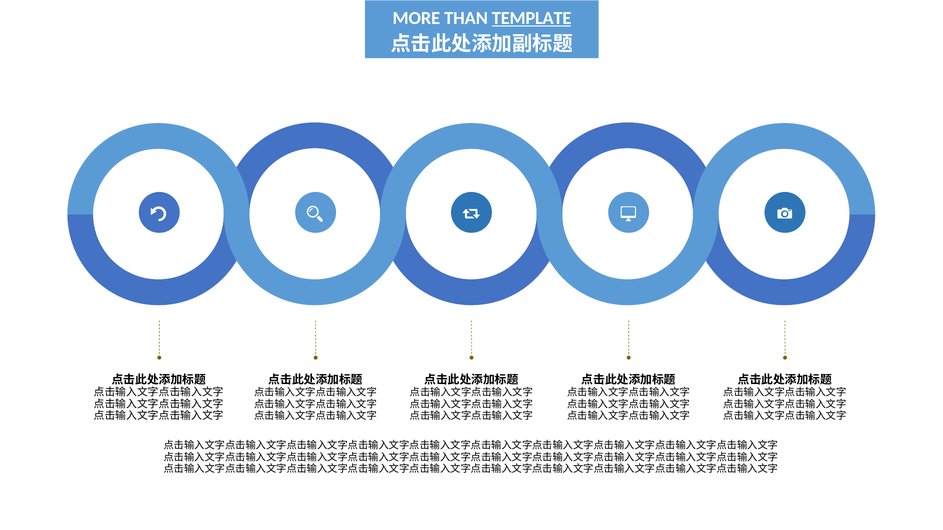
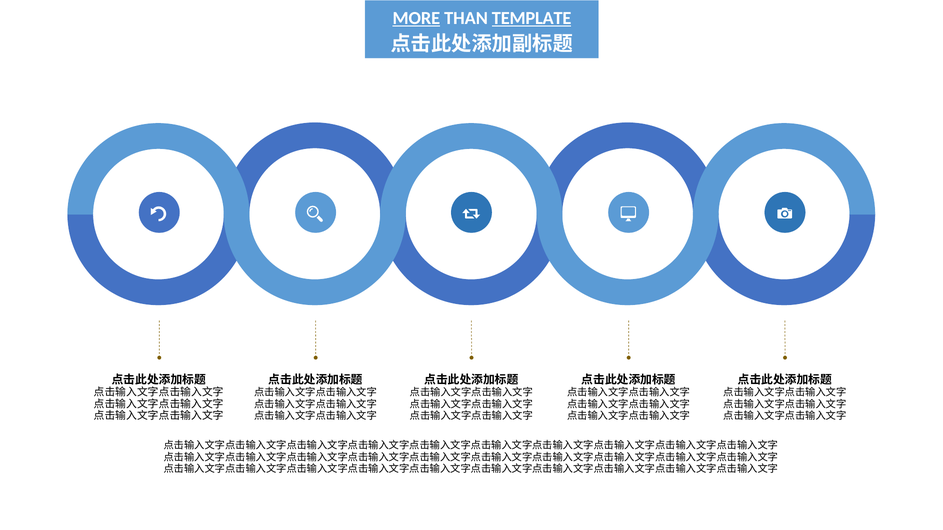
MORE underline: none -> present (416, 18)
